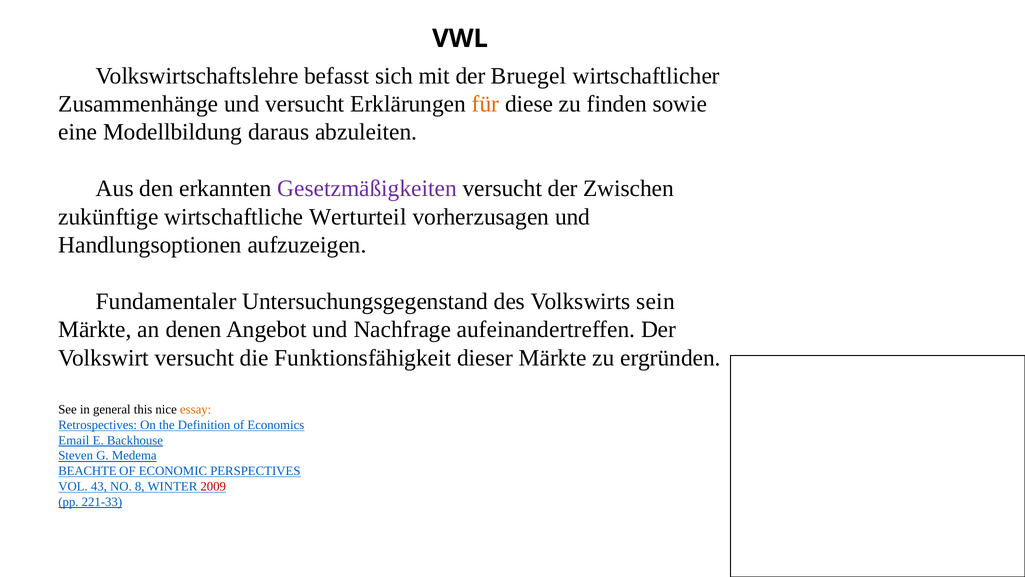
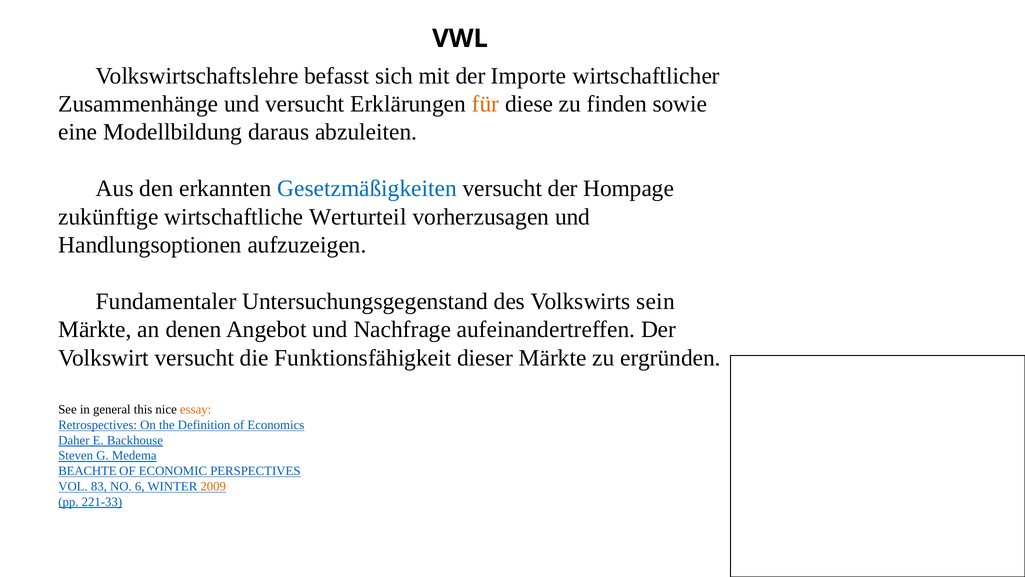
Bruegel: Bruegel -> Importe (529, 76)
Gesetzmäßigkeiten colour: purple -> blue (367, 188)
Zwischen: Zwischen -> Hompage (629, 188)
Email: Email -> Daher (74, 440)
43: 43 -> 83 (99, 486)
8: 8 -> 6 (140, 486)
2009 colour: red -> orange (213, 486)
